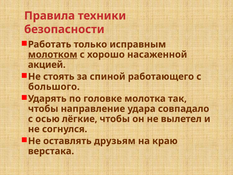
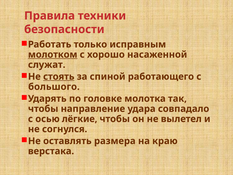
акцией: акцией -> служат (47, 65)
стоять underline: none -> present (59, 76)
друзьям: друзьям -> размера (115, 141)
